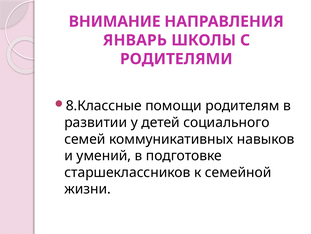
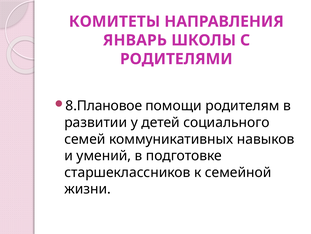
ВНИМАНИЕ: ВНИМАНИЕ -> КОМИТЕТЫ (115, 21)
8.Классные: 8.Классные -> 8.Плановое (104, 106)
